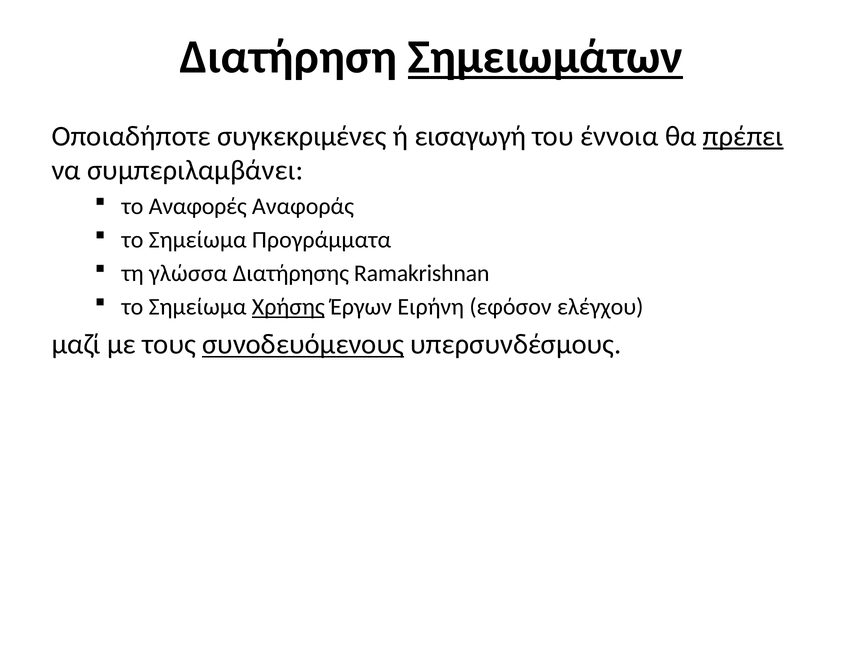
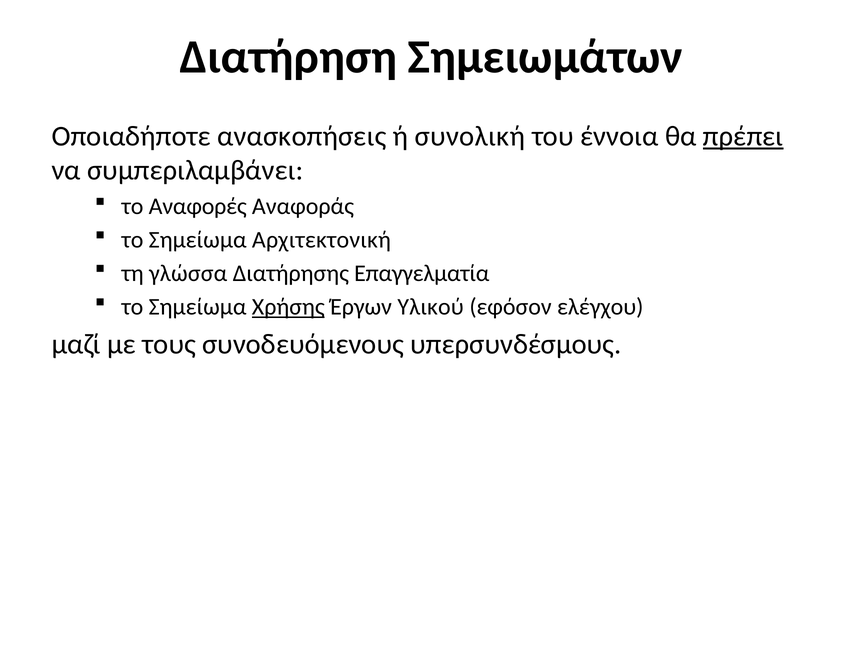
Σημειωμάτων underline: present -> none (545, 57)
συγκεκριμένες: συγκεκριμένες -> ανασκοπήσεις (302, 136)
εισαγωγή: εισαγωγή -> συνολική (470, 136)
Προγράμματα: Προγράμματα -> Αρχιτεκτονική (321, 240)
Ramakrishnan: Ramakrishnan -> Επαγγελματία (422, 274)
Ειρήνη: Ειρήνη -> Υλικού (431, 307)
συνοδευόμενους underline: present -> none (303, 345)
